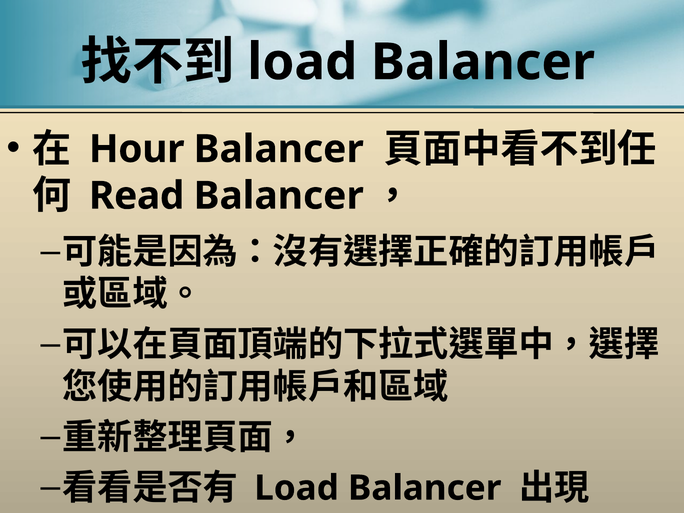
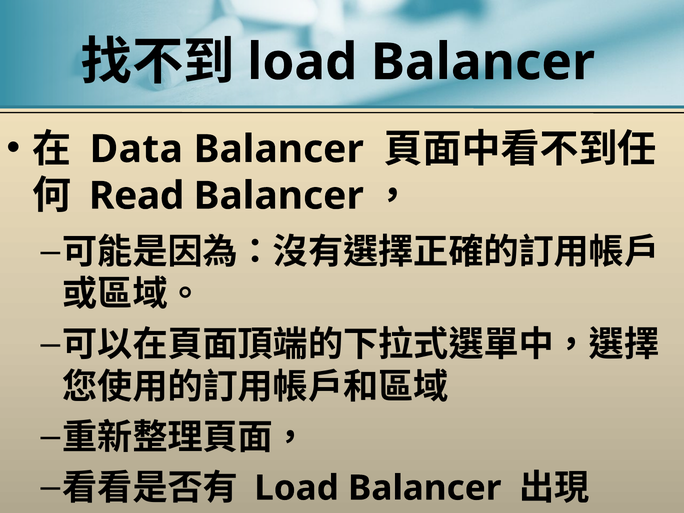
Hour: Hour -> Data (136, 149)
